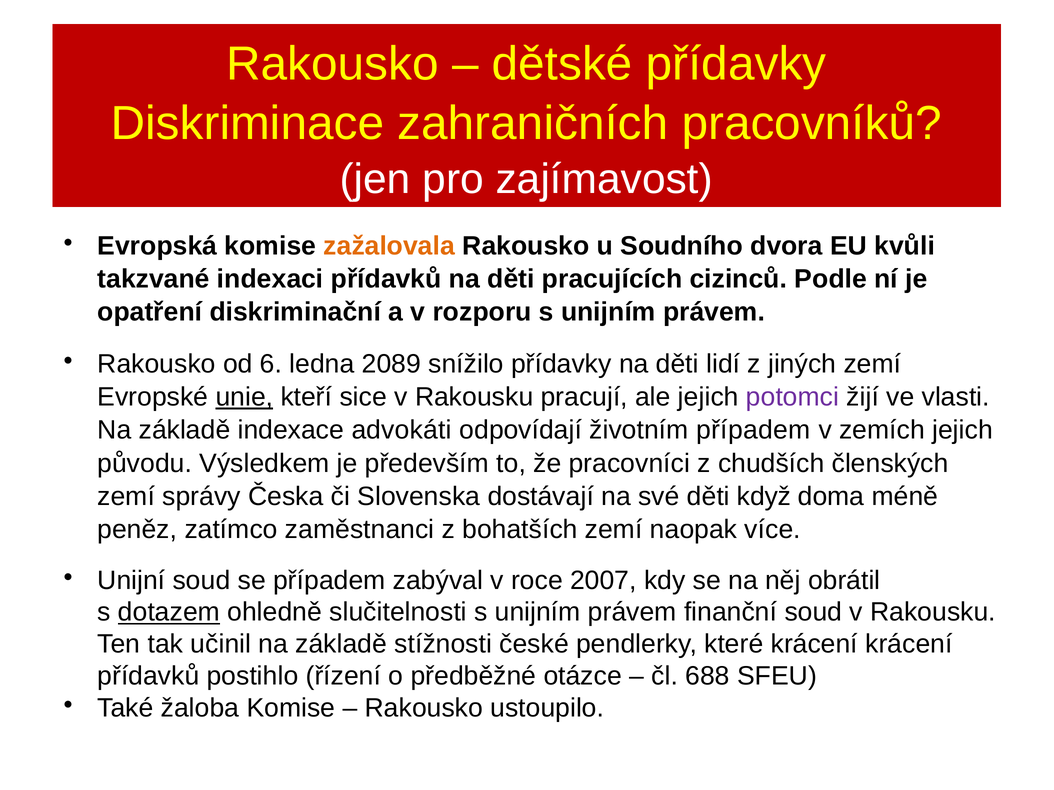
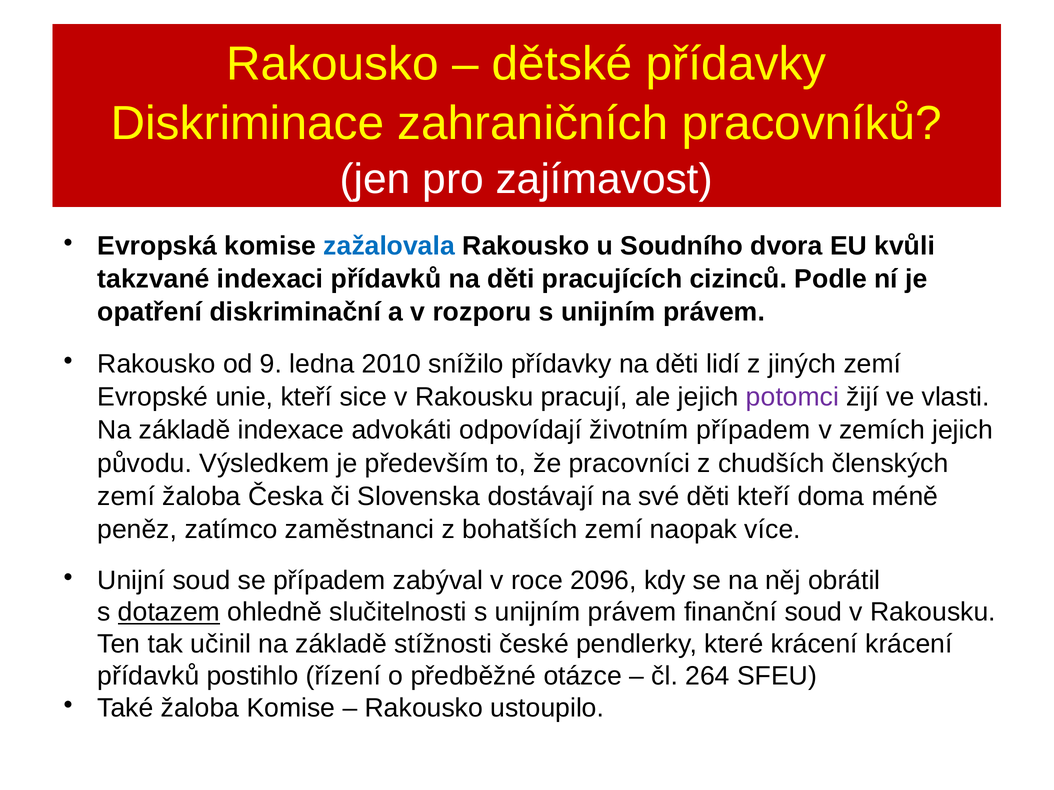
zažalovala colour: orange -> blue (389, 246)
6: 6 -> 9 (271, 364)
2089: 2089 -> 2010 (391, 364)
unie underline: present -> none (244, 397)
zemí správy: správy -> žaloba (202, 497)
děti když: když -> kteří (764, 497)
2007: 2007 -> 2096 (603, 581)
688: 688 -> 264 (708, 676)
